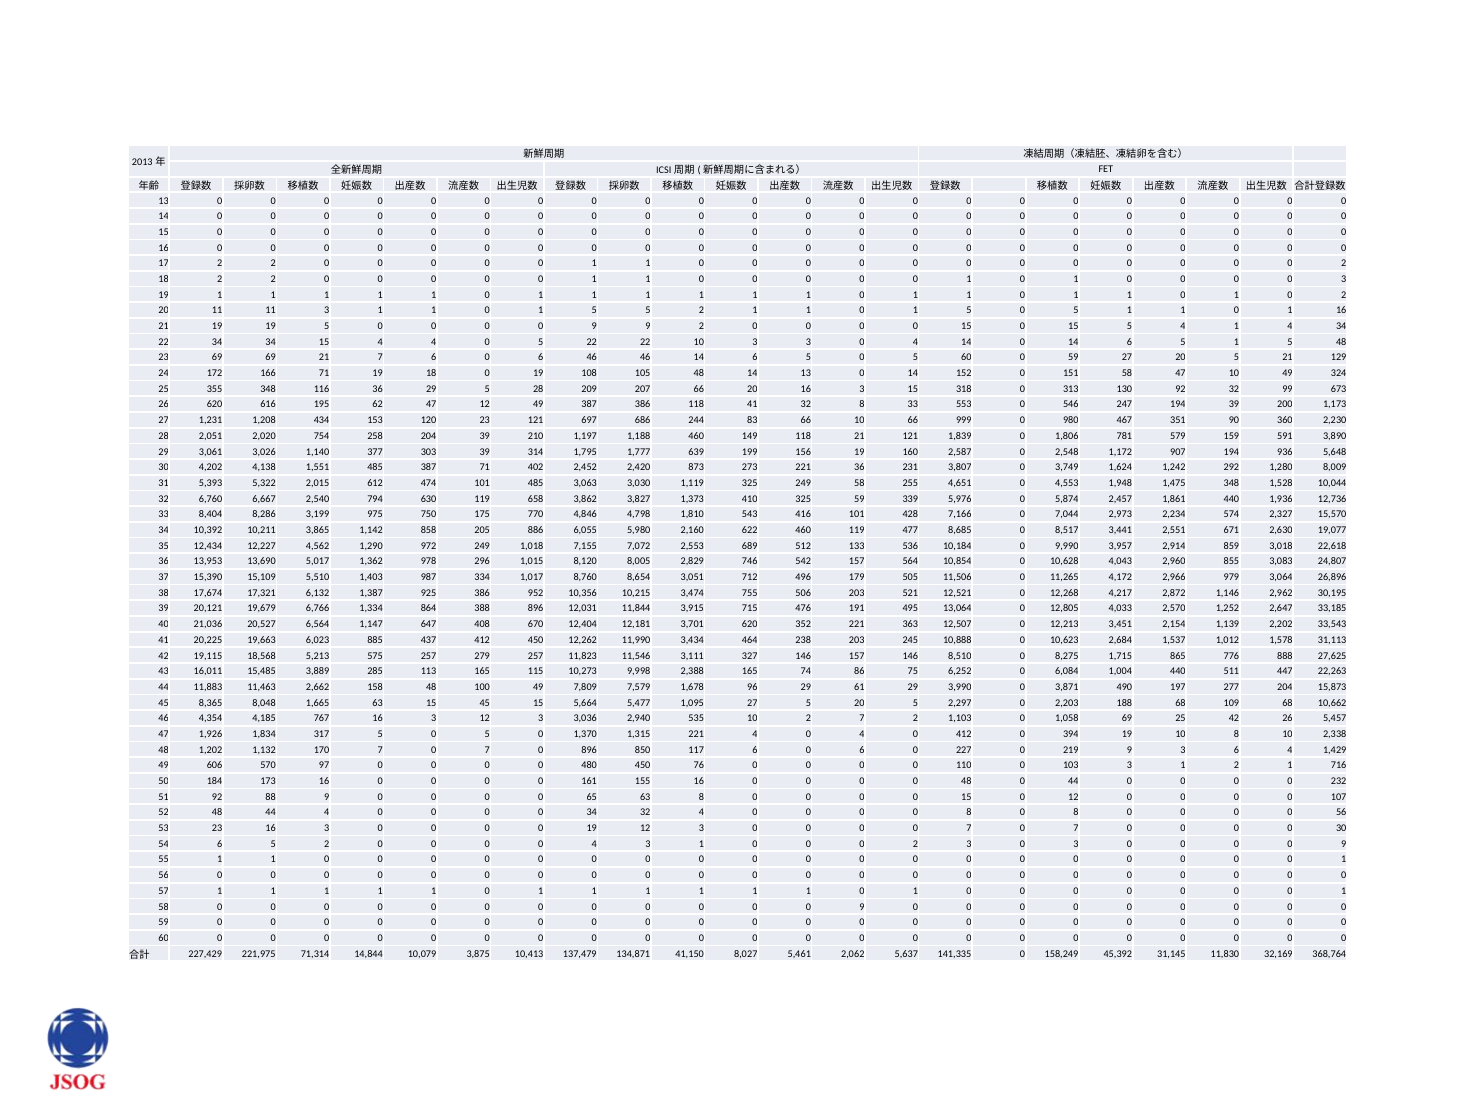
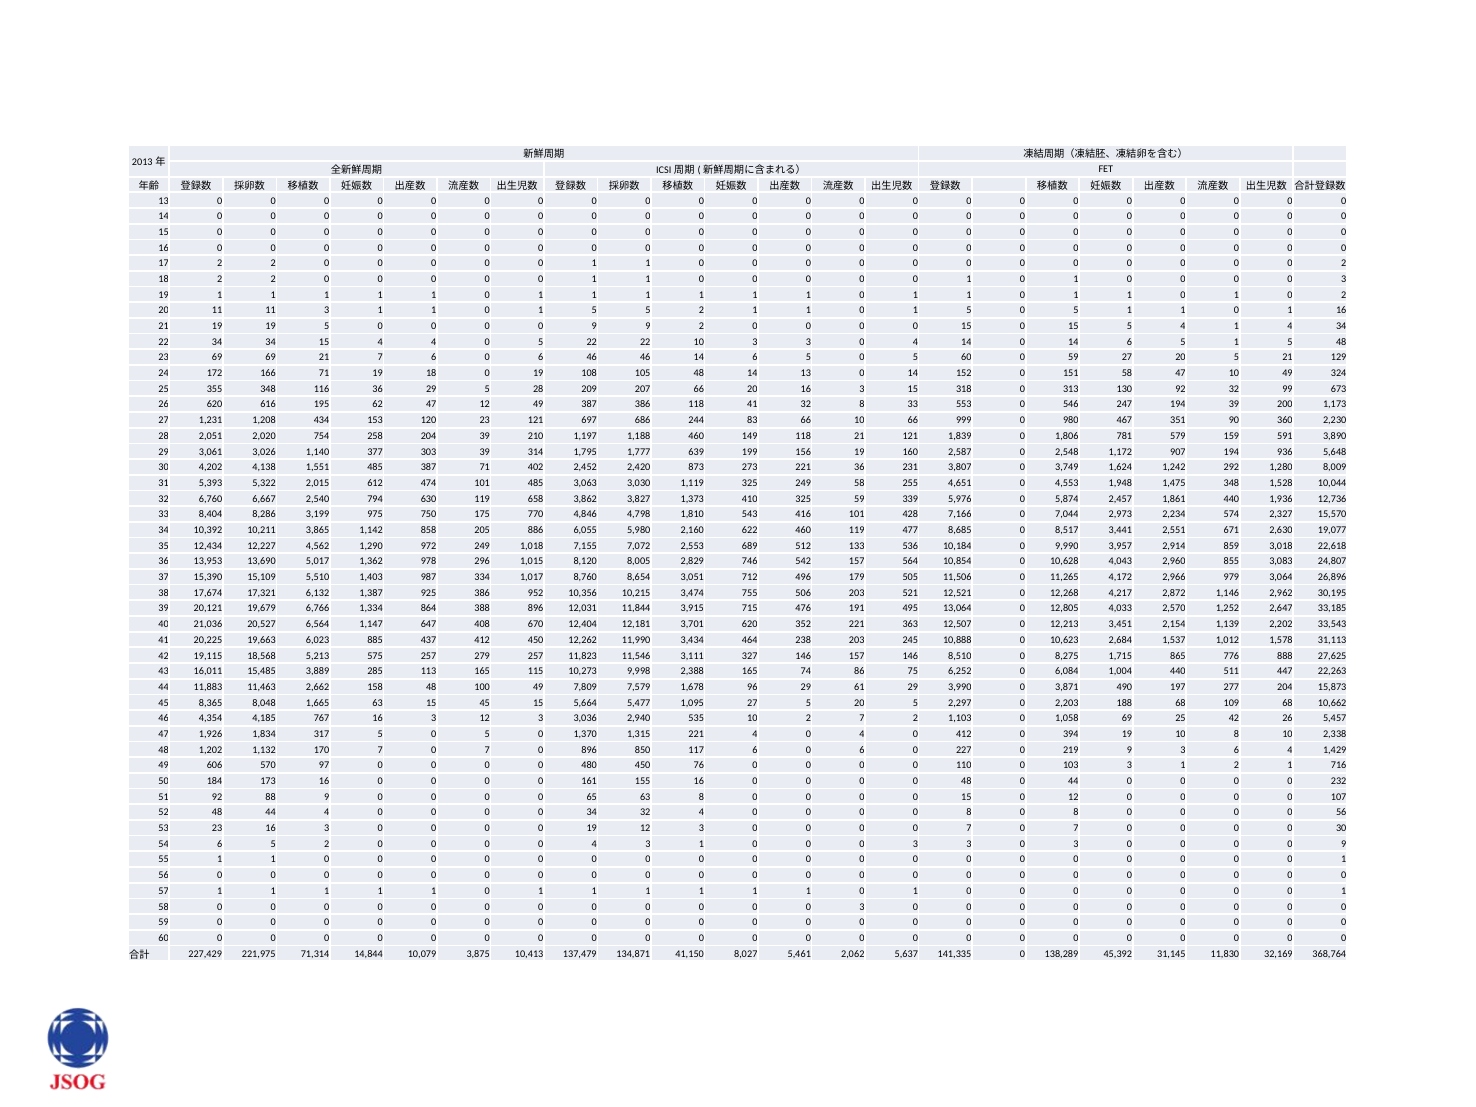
2: 2 -> 3 (915, 844)
9: 9 -> 3 (862, 907)
158,249: 158,249 -> 138,289 (1061, 954)
